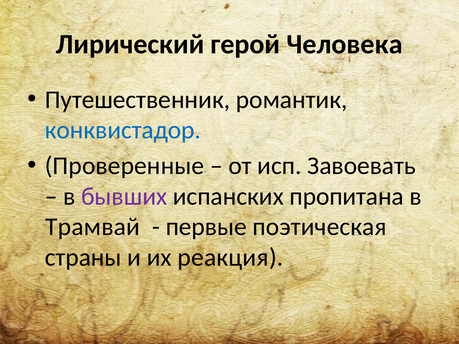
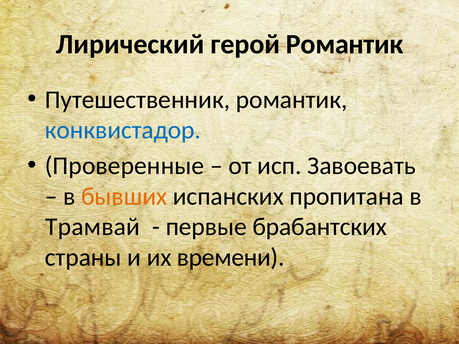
герой Человека: Человека -> Романтик (345, 44)
бывших colour: purple -> orange (124, 197)
поэтическая: поэтическая -> брабантских (320, 227)
реакция: реакция -> времени (231, 258)
